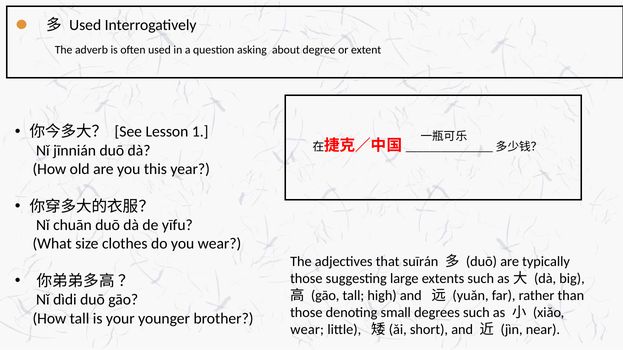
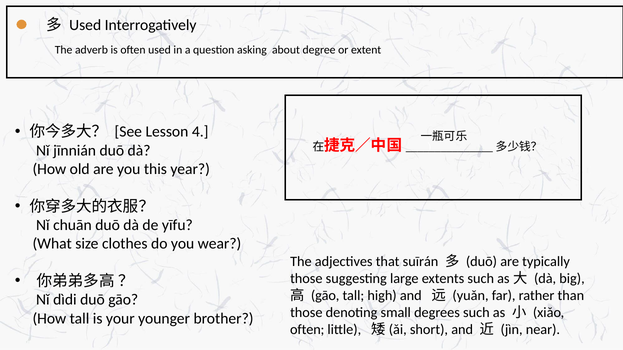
1: 1 -> 4 (200, 132)
wear: wear -> often (307, 330)
